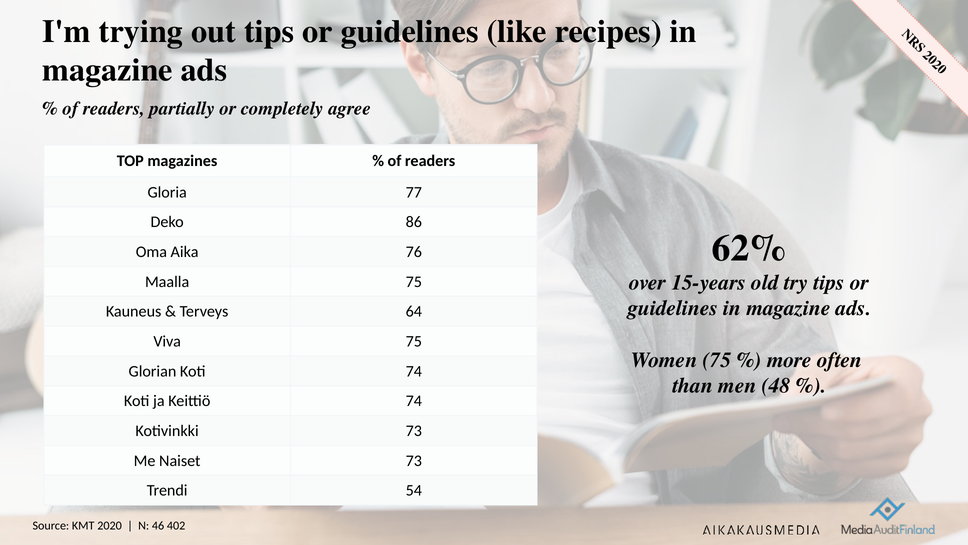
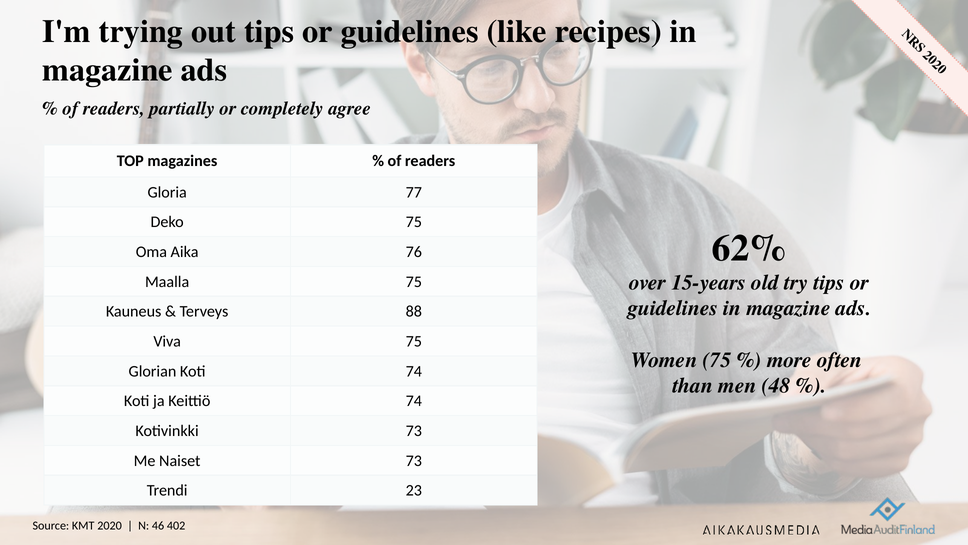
Deko 86: 86 -> 75 (414, 222)
64: 64 -> 88 (414, 311)
54: 54 -> 23 (414, 490)
